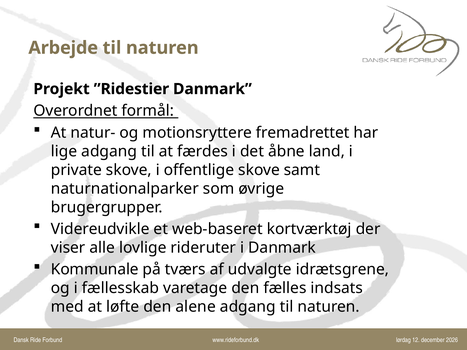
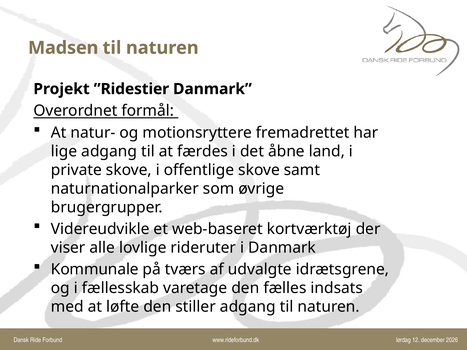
Arbejde: Arbejde -> Madsen (63, 48)
alene: alene -> stiller (196, 307)
